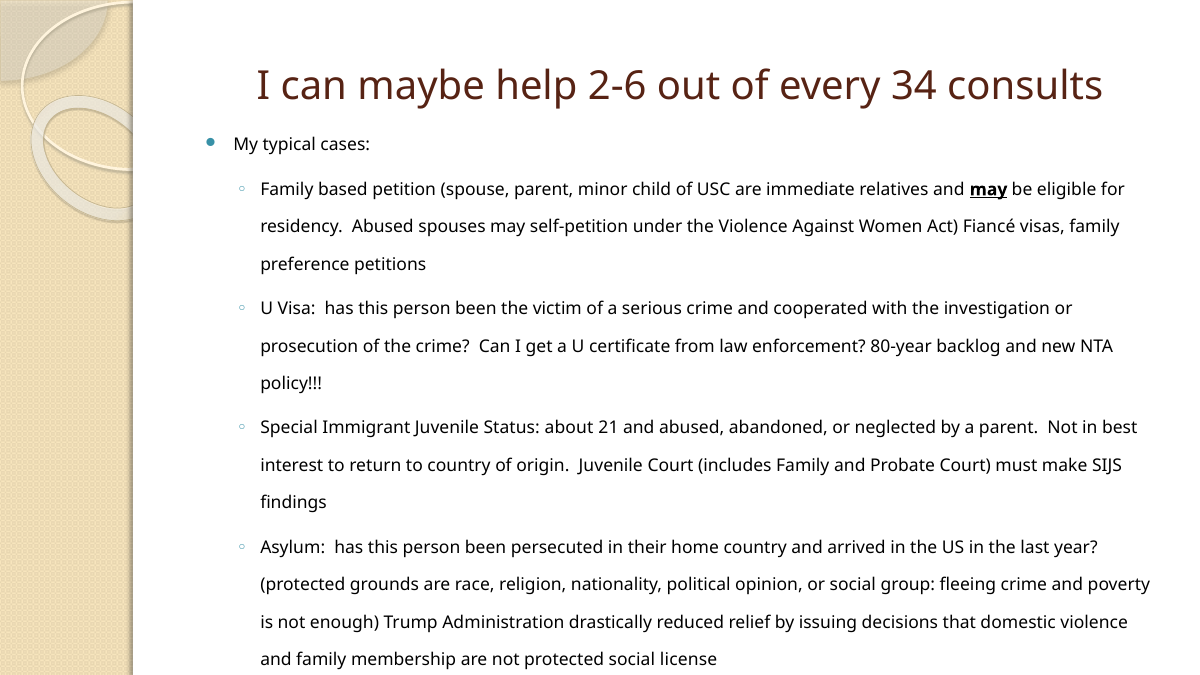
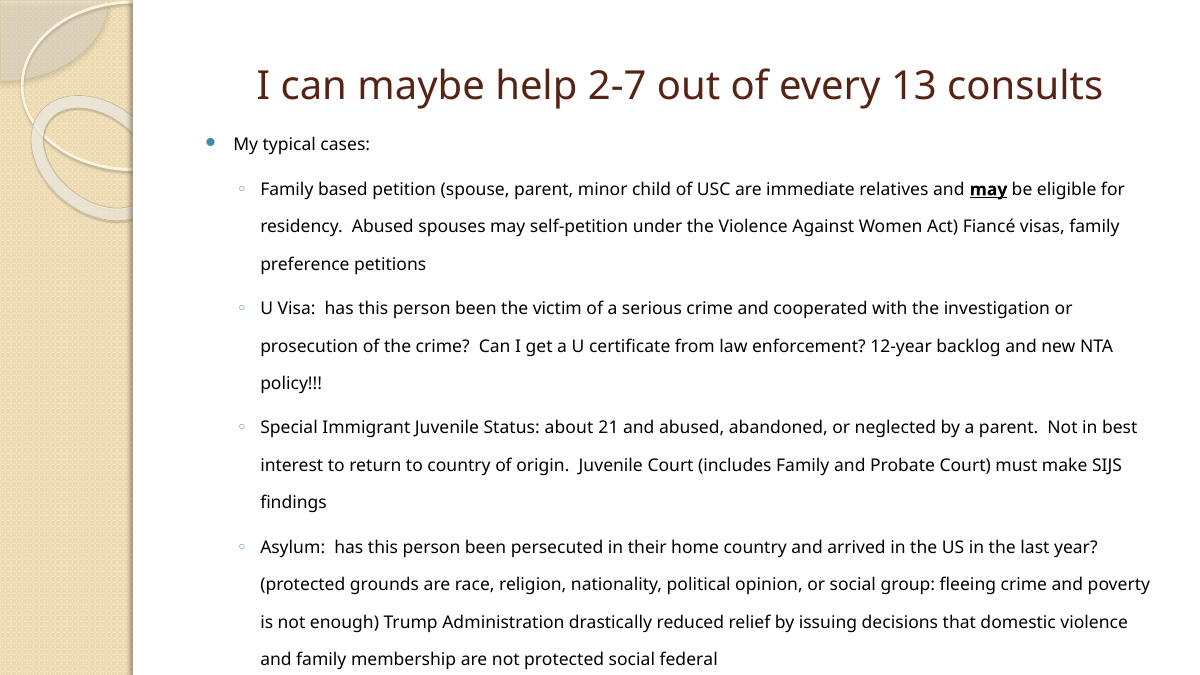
2-6: 2-6 -> 2-7 (617, 86)
34: 34 -> 13 (914, 86)
80-year: 80-year -> 12-year (901, 346)
license: license -> federal (689, 660)
